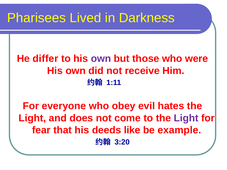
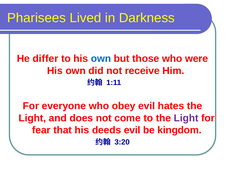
own colour: purple -> blue (101, 59)
deeds like: like -> evil (132, 130)
example: example -> kingdom (179, 130)
